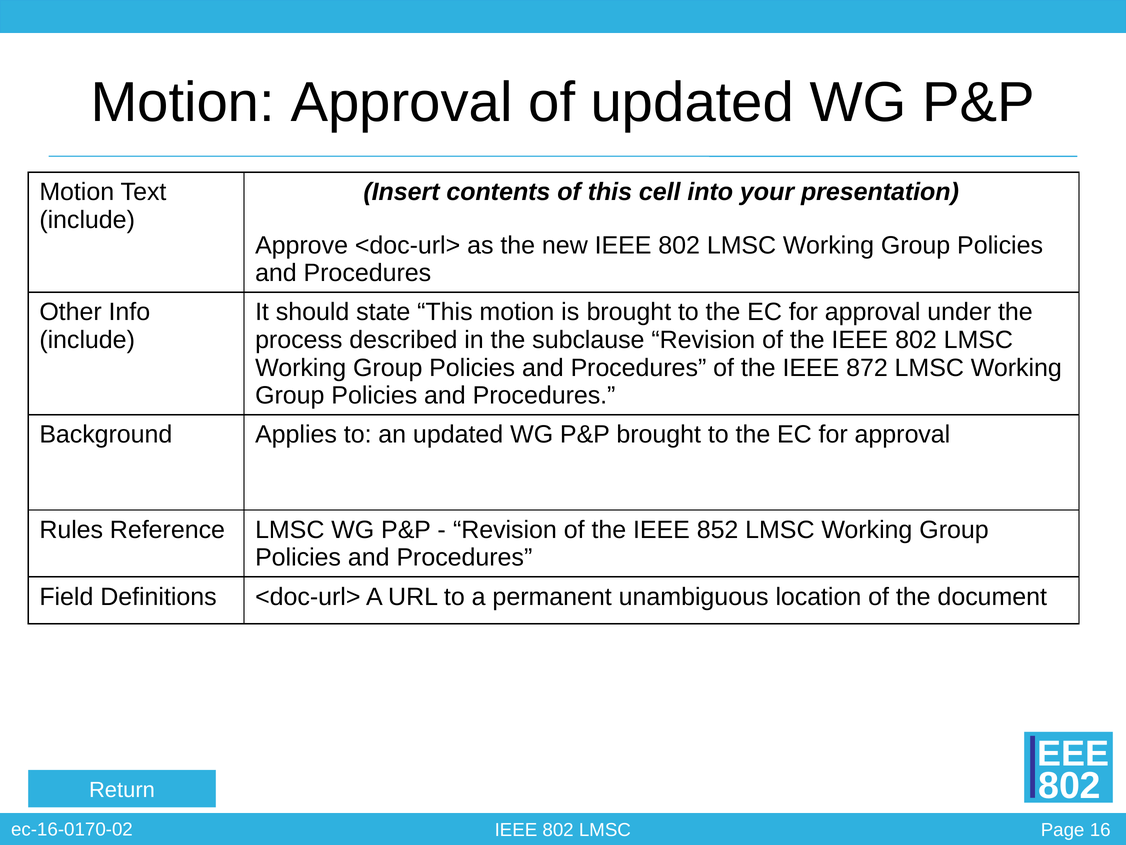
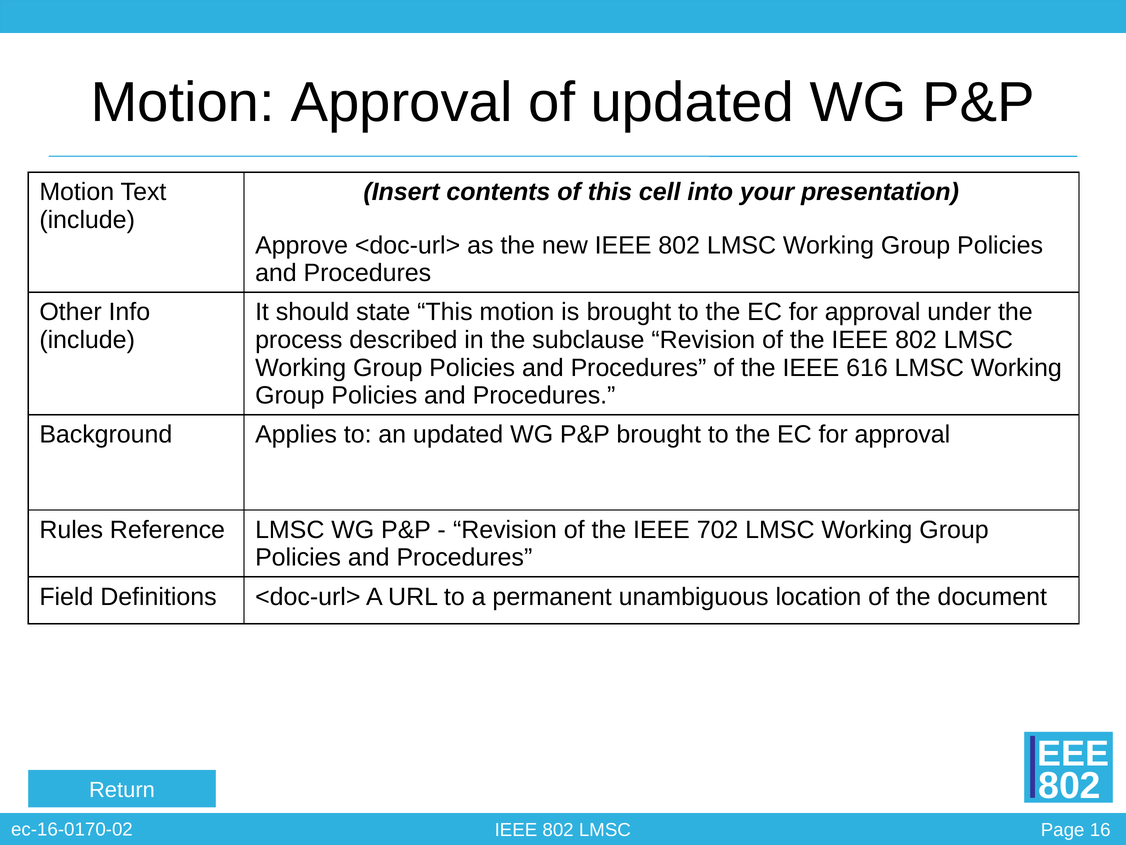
872: 872 -> 616 (867, 368)
852: 852 -> 702 (718, 530)
